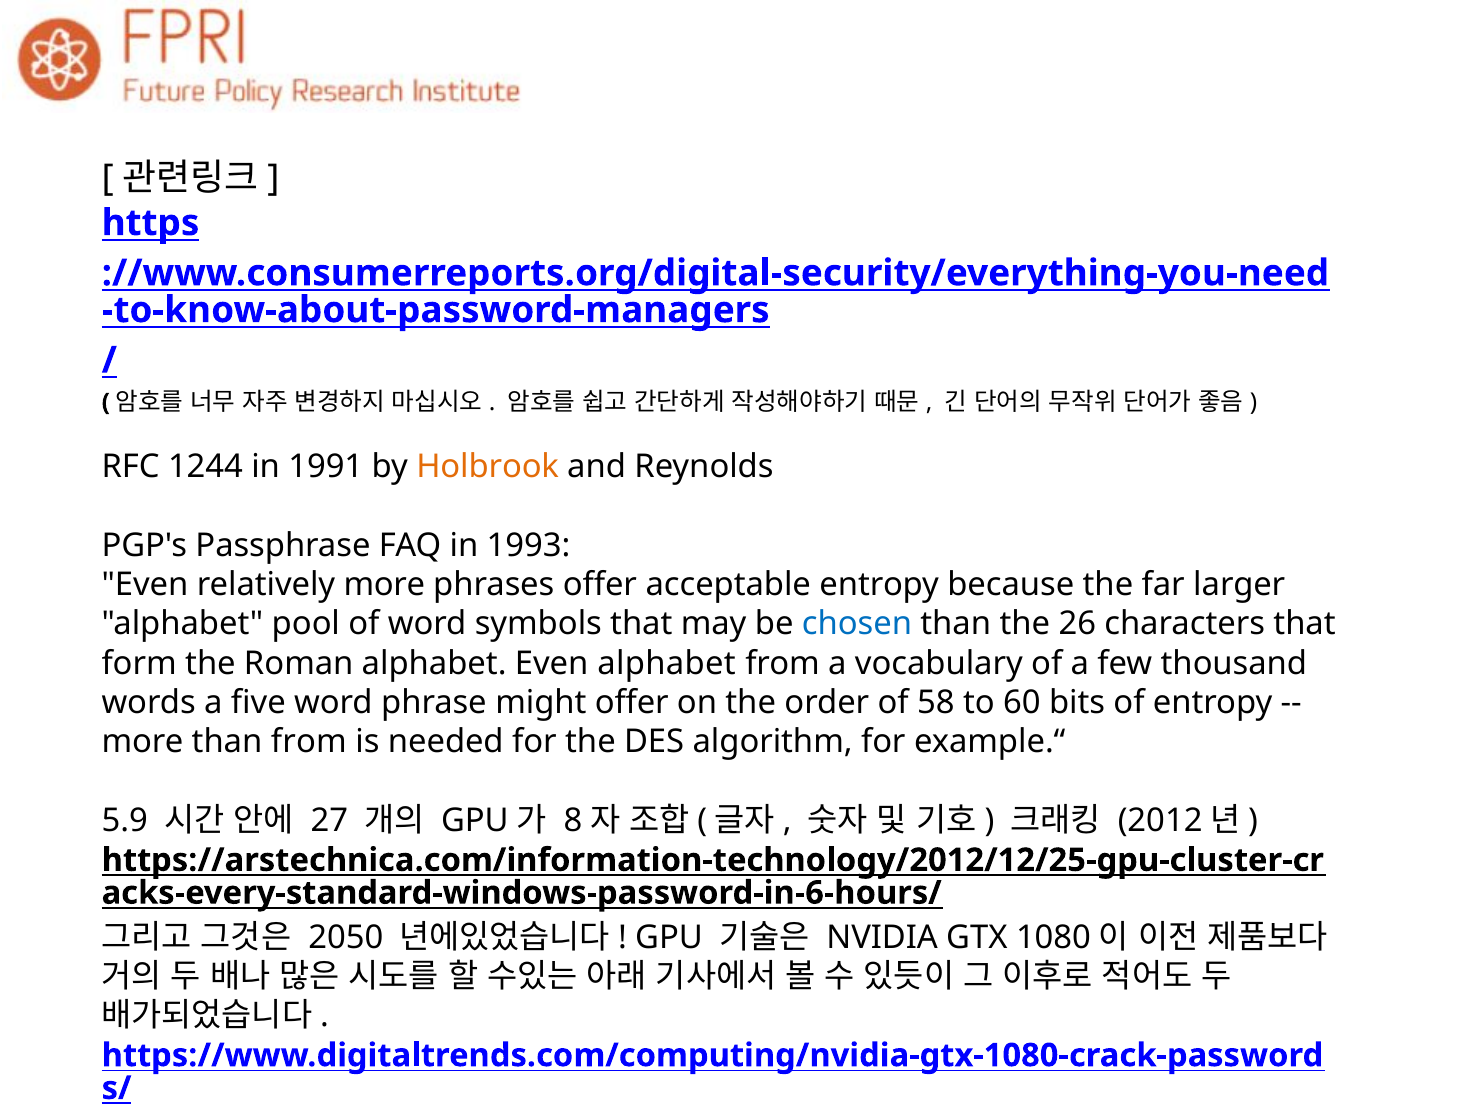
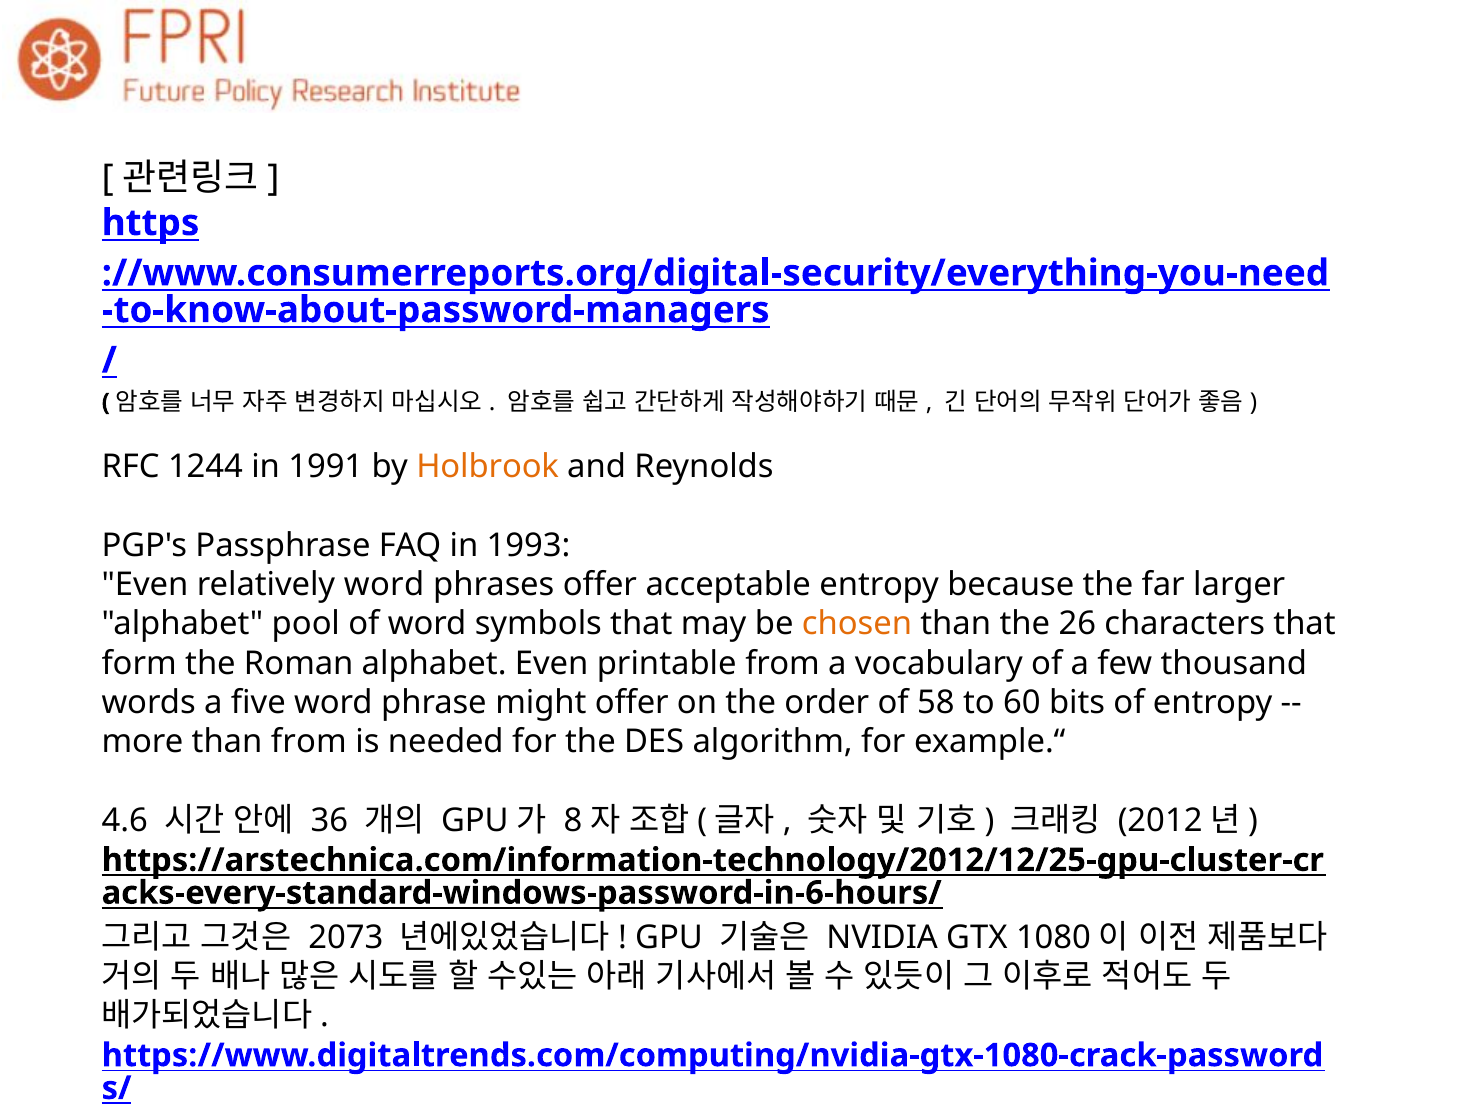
relatively more: more -> word (384, 585)
chosen colour: blue -> orange (857, 625)
Even alphabet: alphabet -> printable (667, 664)
5.9: 5.9 -> 4.6 (125, 821)
27: 27 -> 36 (329, 821)
2050: 2050 -> 2073 (346, 938)
